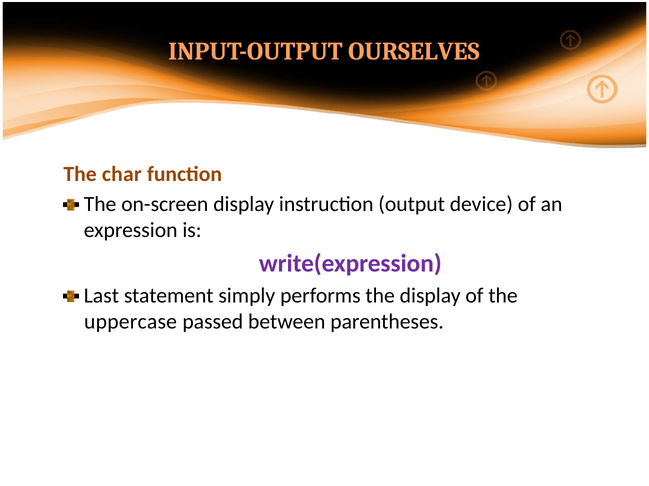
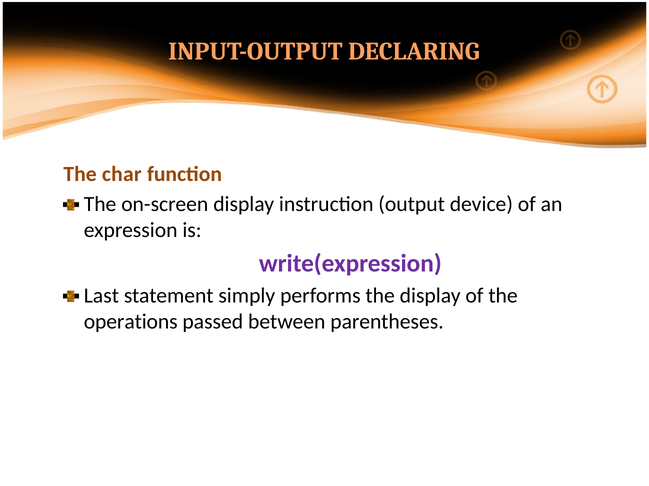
OURSELVES: OURSELVES -> DECLARING (414, 52)
uppercase: uppercase -> operations (131, 322)
